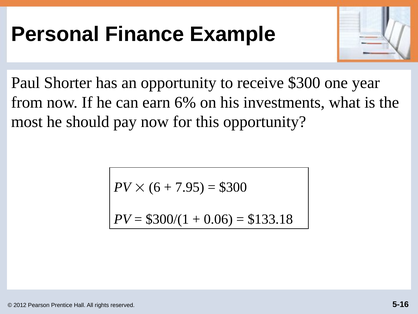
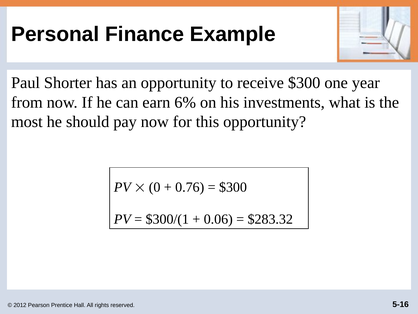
6: 6 -> 0 (155, 187)
7.95: 7.95 -> 0.76 (190, 187)
$133.18: $133.18 -> $283.32 (270, 219)
